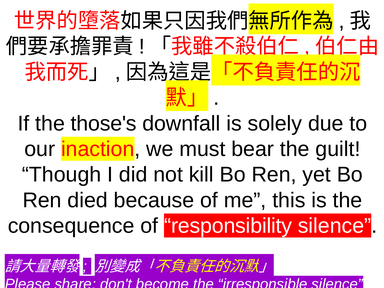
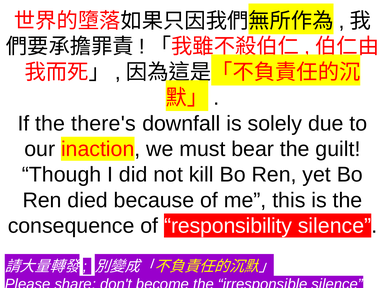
those's: those's -> there's (103, 123)
